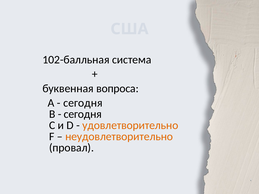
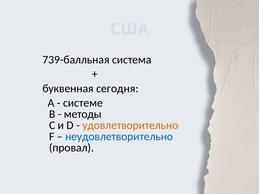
102-балльная: 102-балльная -> 739-балльная (76, 60)
вопроса: вопроса -> сегодня (117, 89)
сегодня: сегодня -> системе (83, 103)
сегодня: сегодня -> методы (83, 114)
неудовлетворительно colour: orange -> blue (119, 137)
